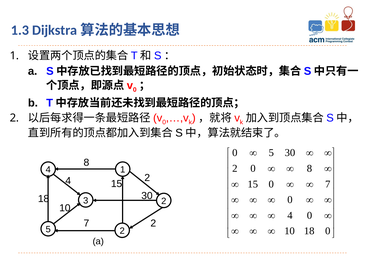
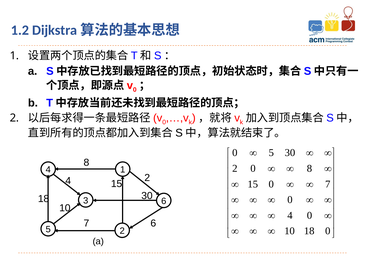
1.3: 1.3 -> 1.2 (20, 30)
3 2: 2 -> 6 (164, 202)
7 2: 2 -> 6 (153, 224)
